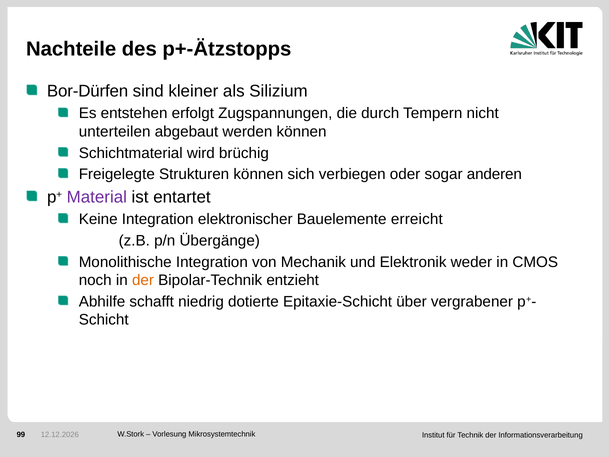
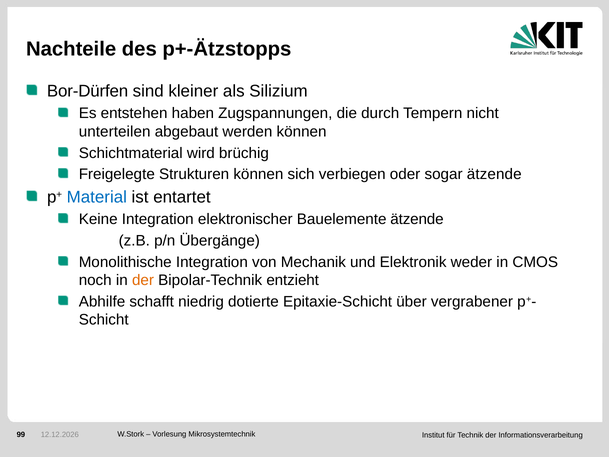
erfolgt: erfolgt -> haben (193, 113)
sogar anderen: anderen -> ätzende (494, 174)
Material colour: purple -> blue (97, 197)
Bauelemente erreicht: erreicht -> ätzende (417, 219)
